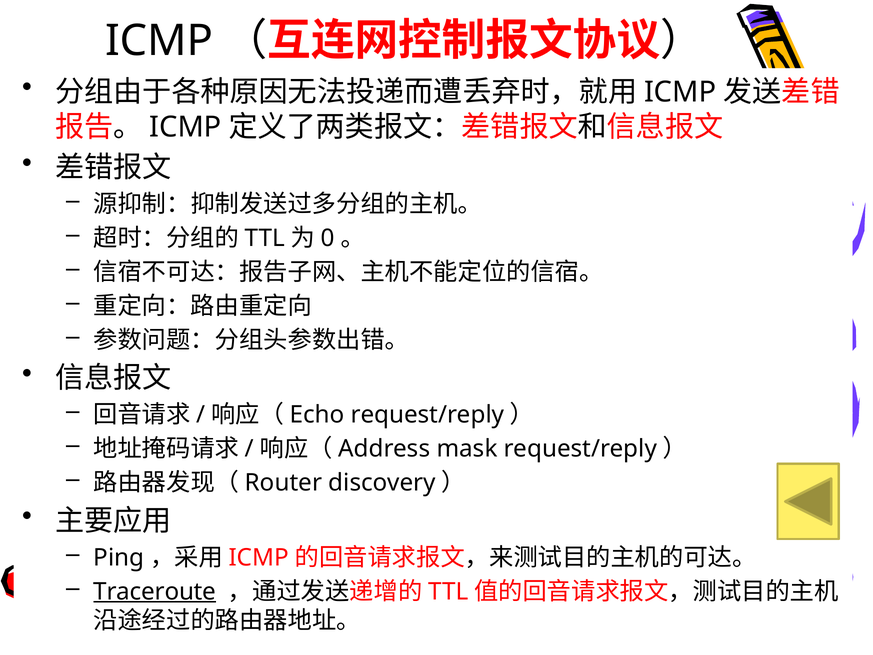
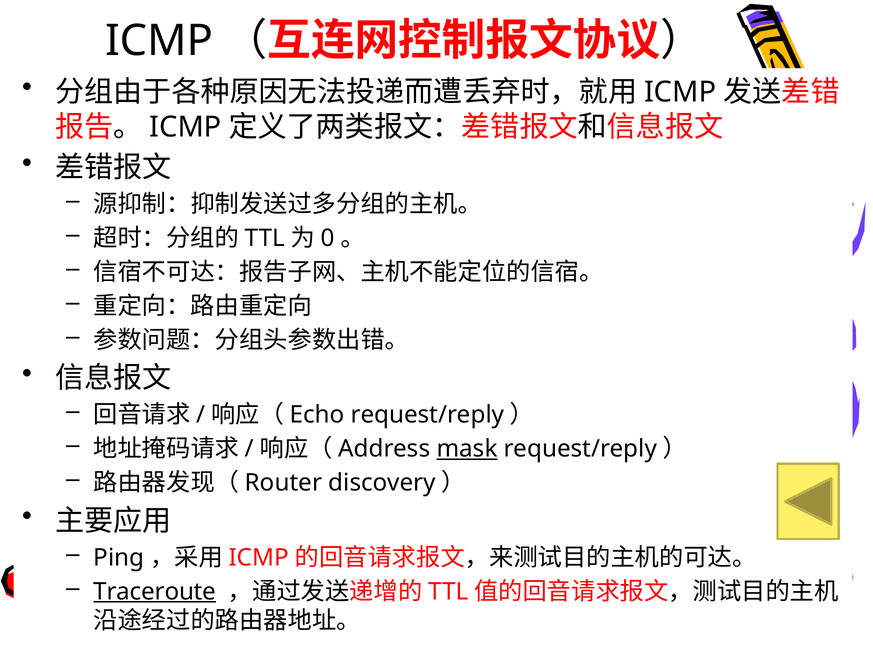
mask underline: none -> present (467, 449)
